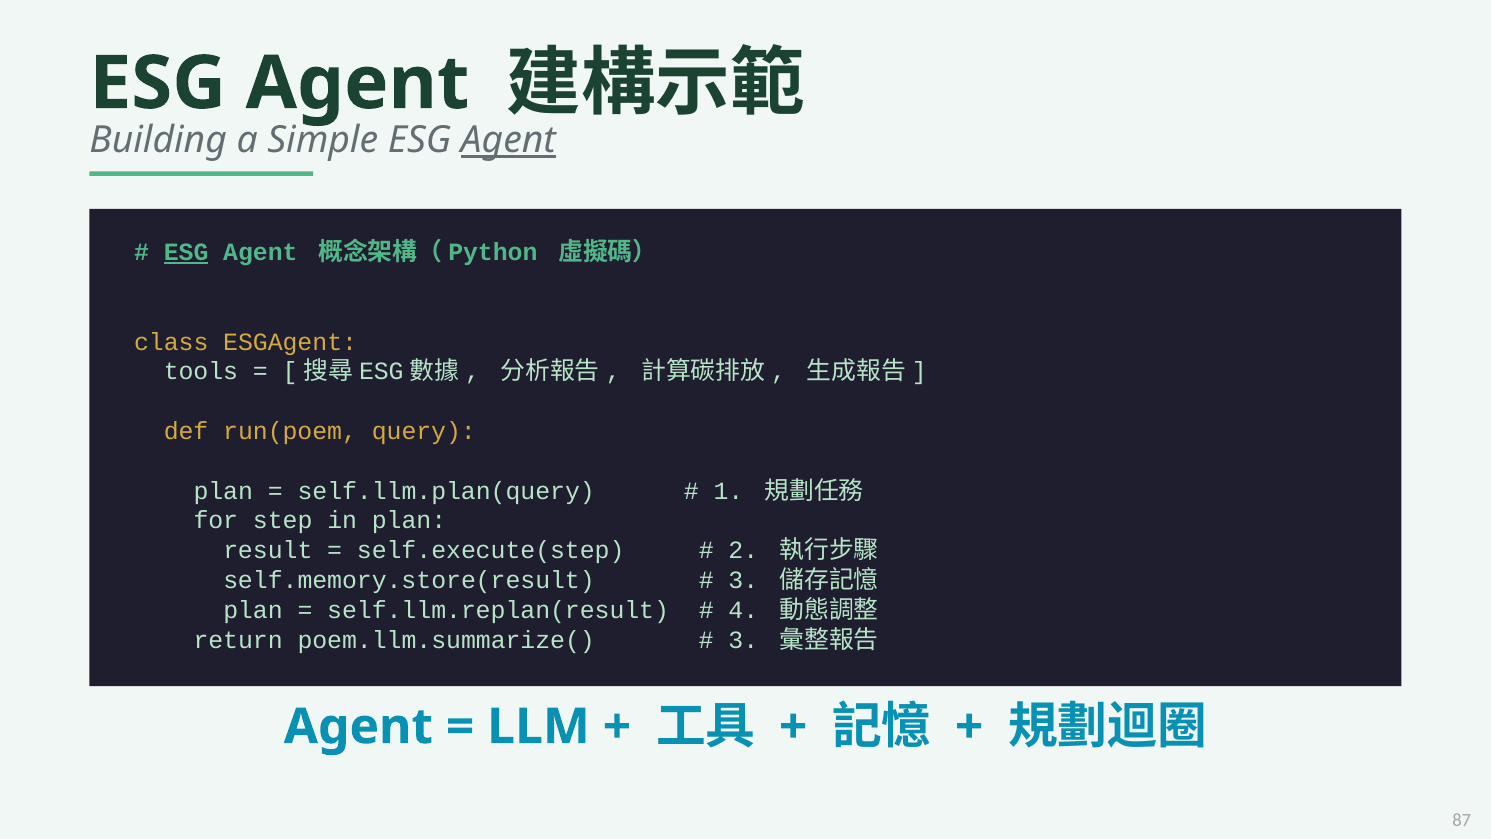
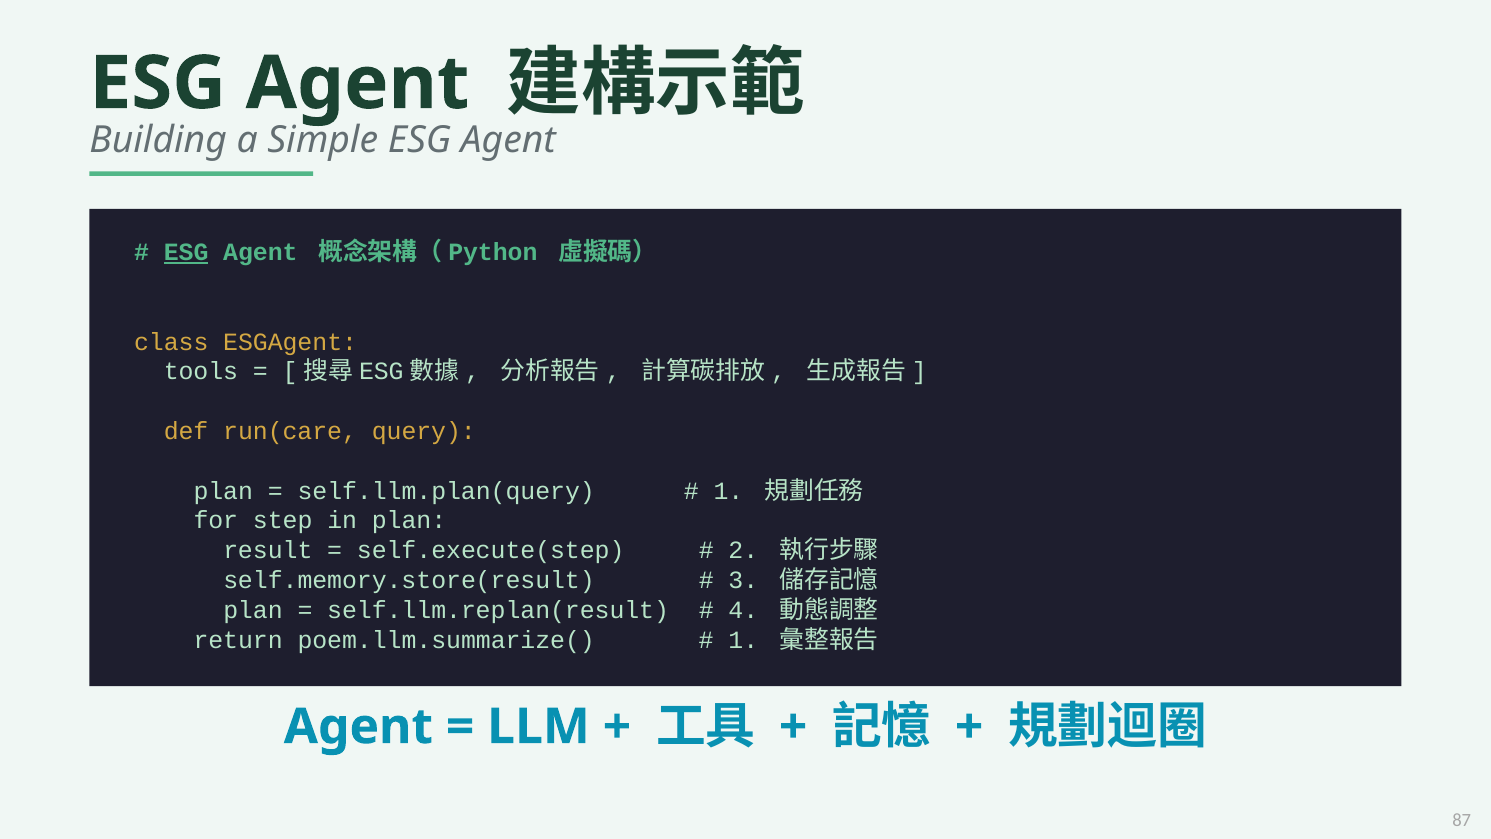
Agent underline: present -> none (508, 141)
run(poem: run(poem -> run(care (290, 431)
3: 3 -> 1 (743, 640)
